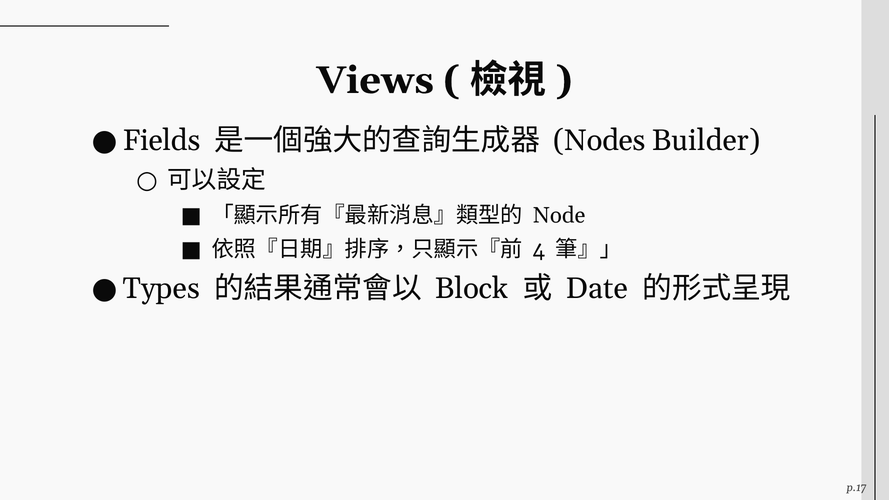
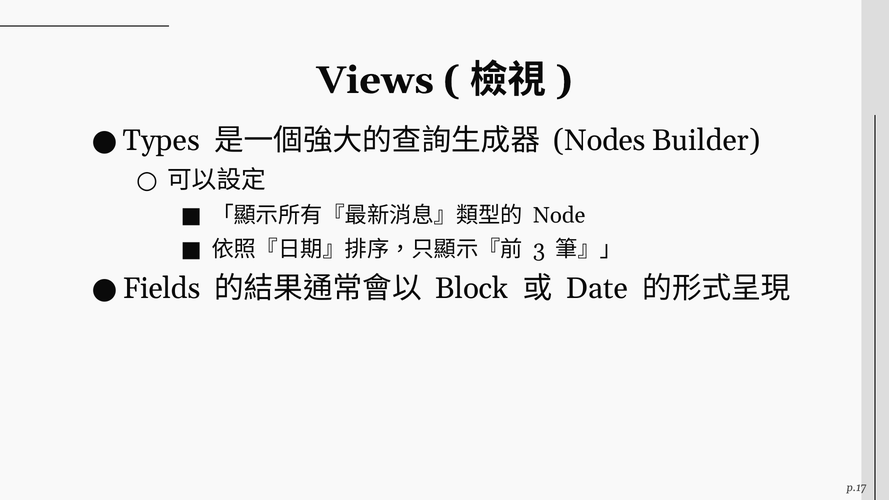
Fields: Fields -> Types (161, 140)
4: 4 -> 3 (539, 249)
Types: Types -> Fields (161, 289)
